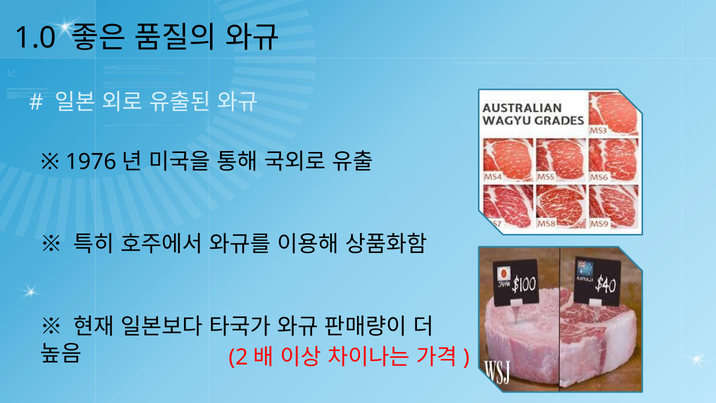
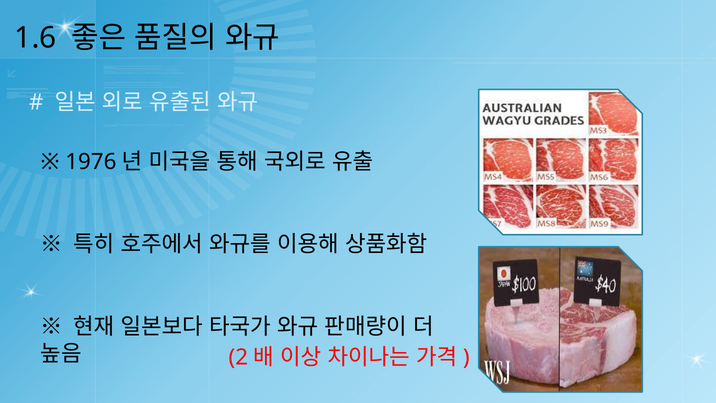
1.0: 1.0 -> 1.6 (36, 38)
